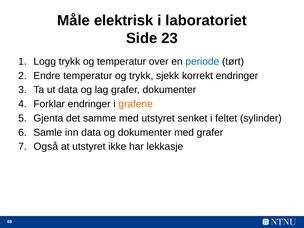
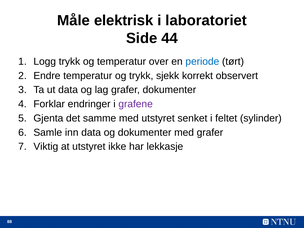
23: 23 -> 44 (170, 38)
korrekt endringer: endringer -> observert (237, 76)
grafene colour: orange -> purple (136, 104)
Også: Også -> Viktig (46, 147)
